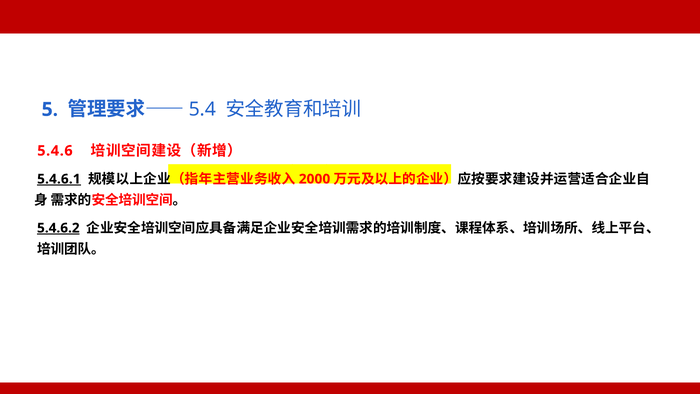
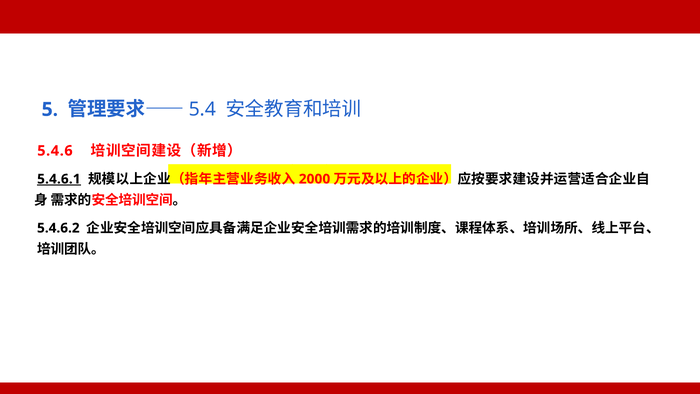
5.4.6.2 underline: present -> none (58, 228)
